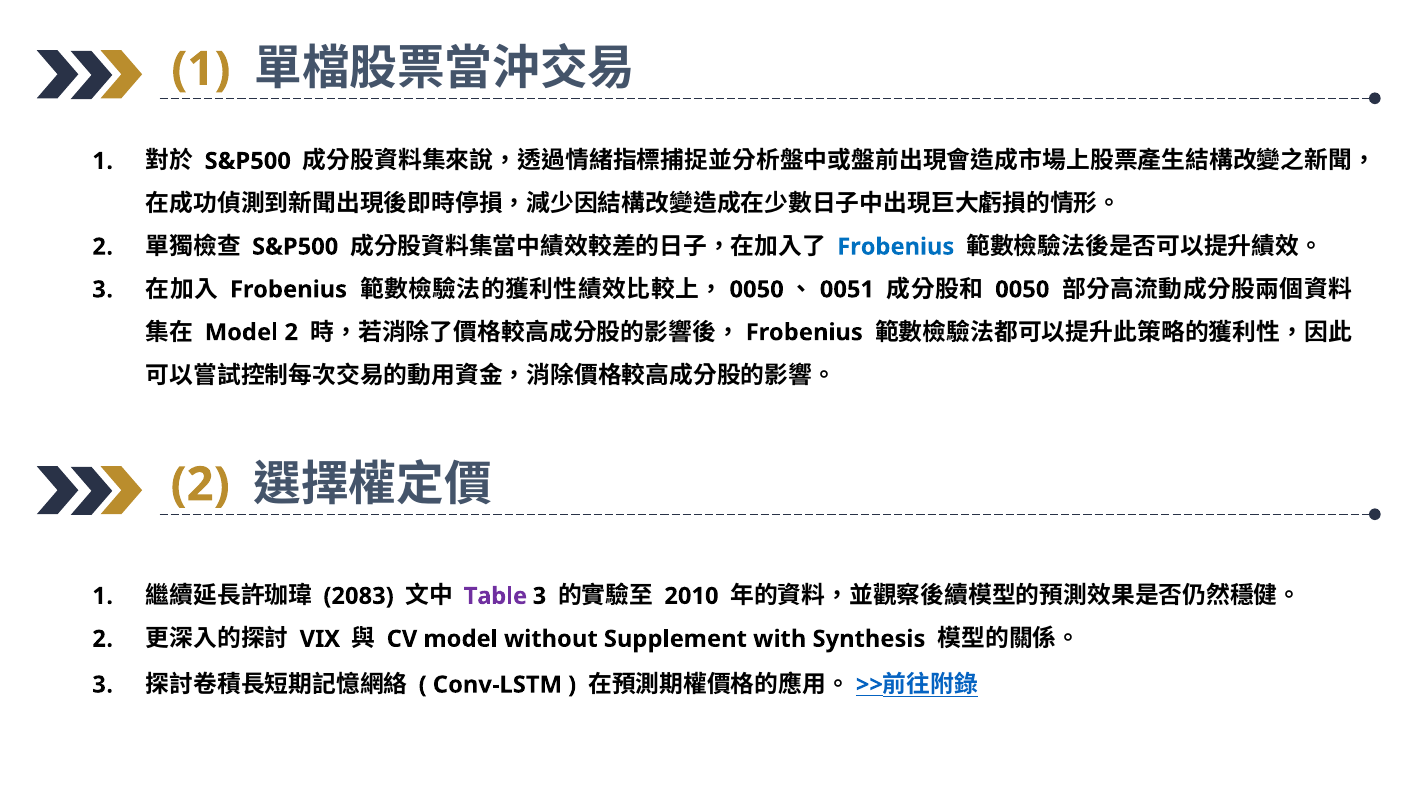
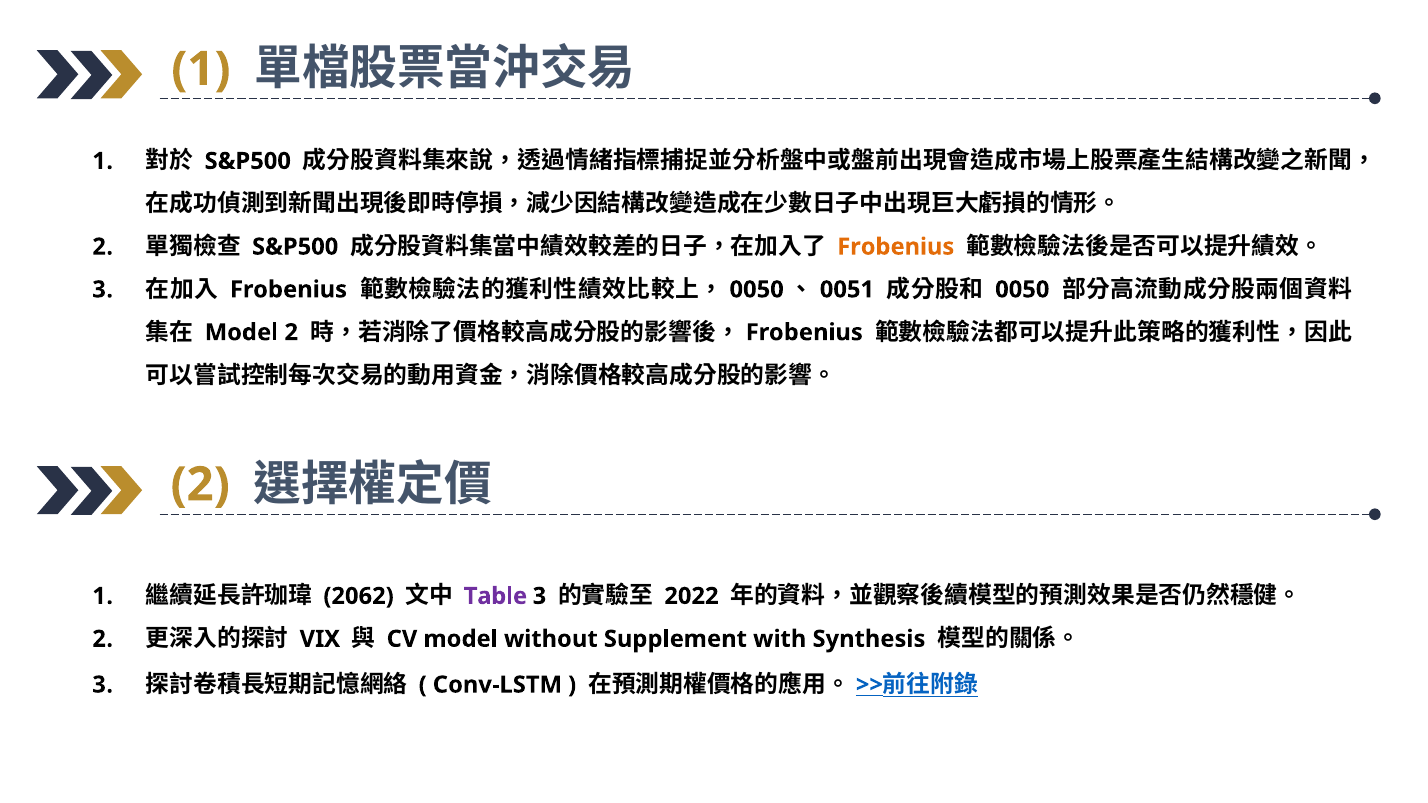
Frobenius colour: blue -> orange (896, 247)
2083: 2083 -> 2062 (359, 596)
2010: 2010 -> 2022 (691, 596)
